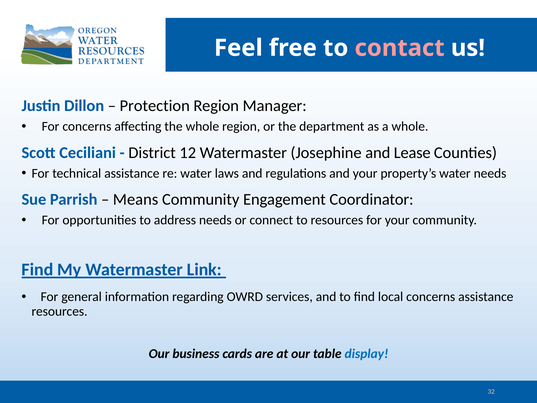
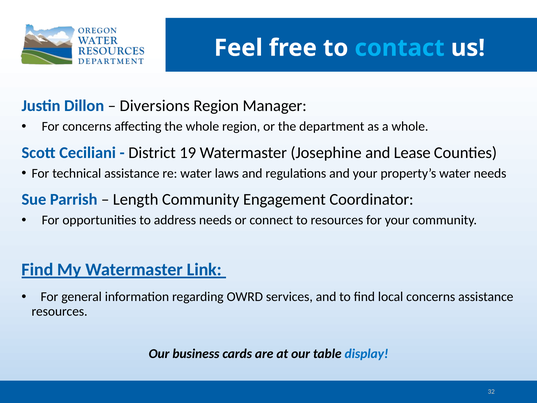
contact colour: pink -> light blue (400, 48)
Protection: Protection -> Diversions (155, 106)
12: 12 -> 19 (188, 153)
Means: Means -> Length (136, 199)
